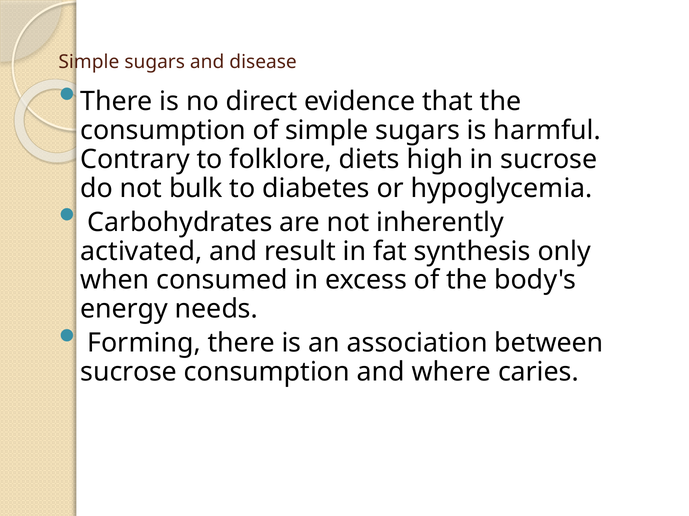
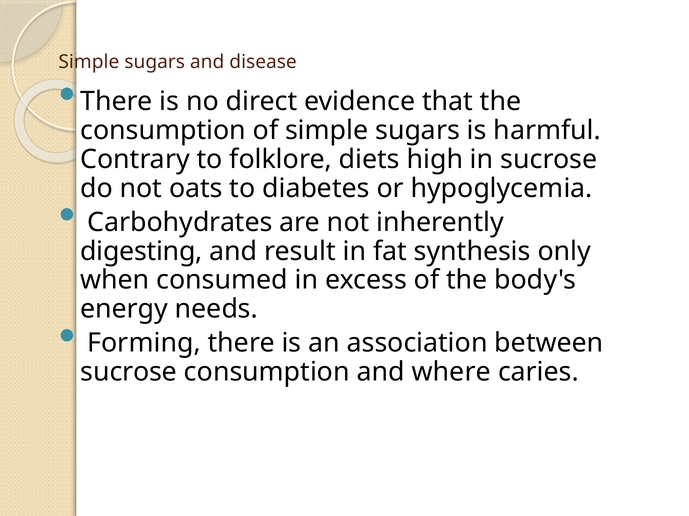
bulk: bulk -> oats (196, 189)
activated: activated -> digesting (141, 252)
